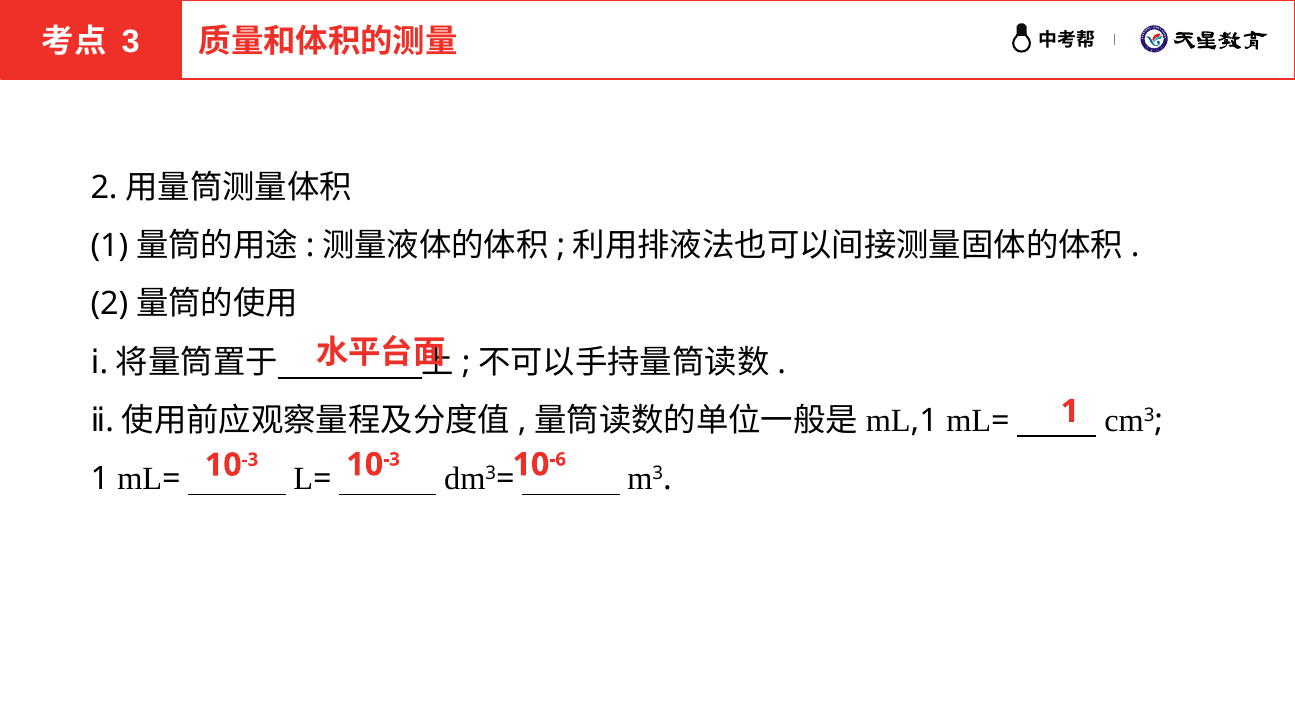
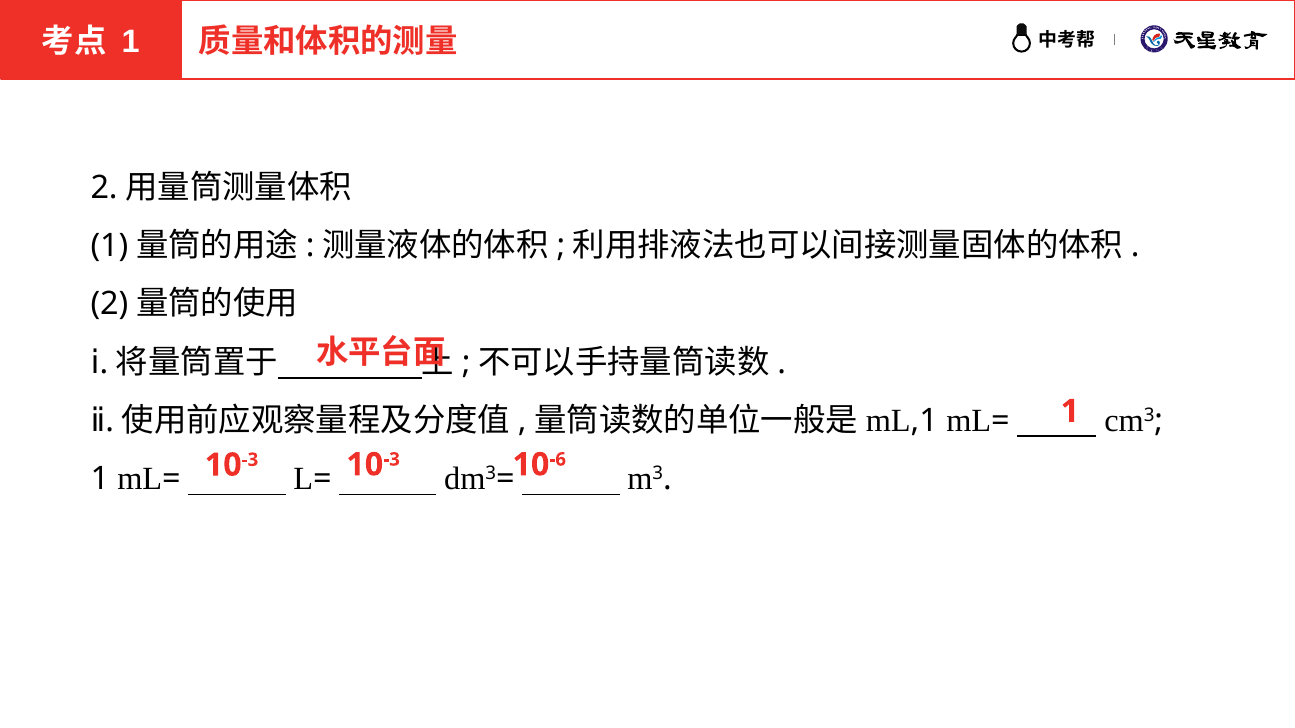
3: 3 -> 1 (131, 42)
